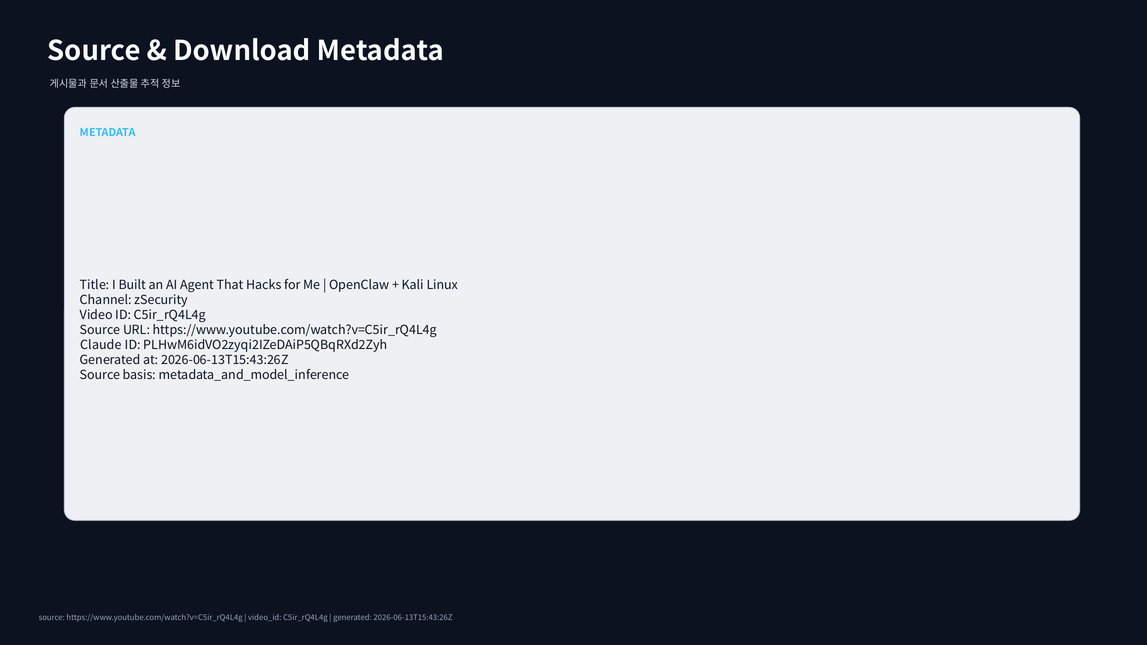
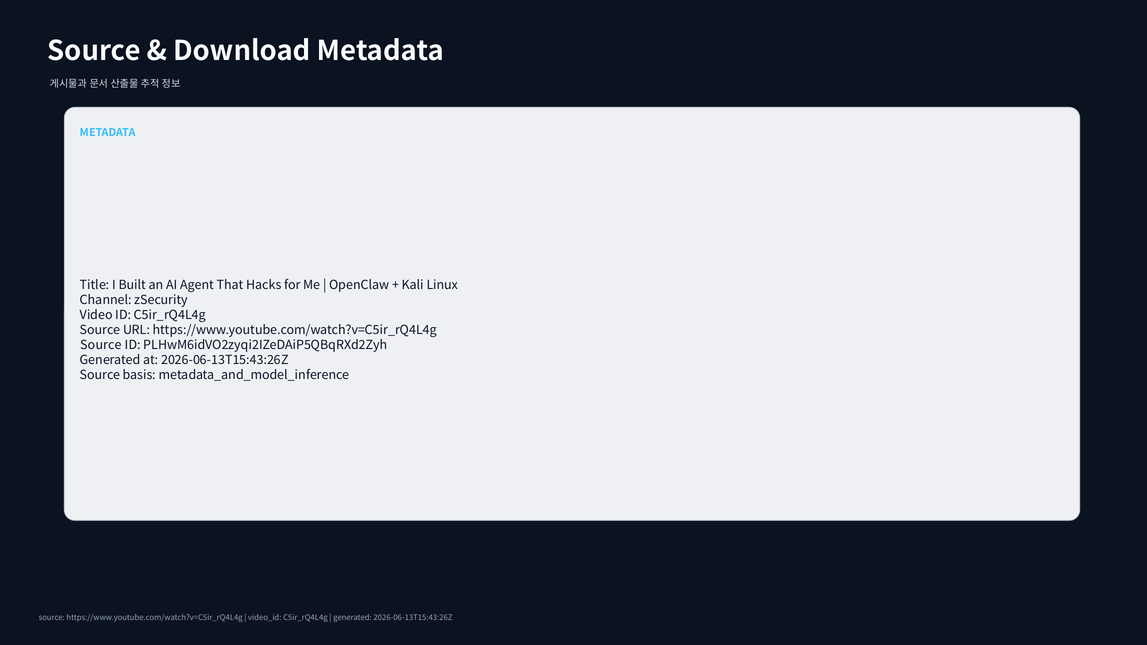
Claude: Claude -> Source (101, 345)
